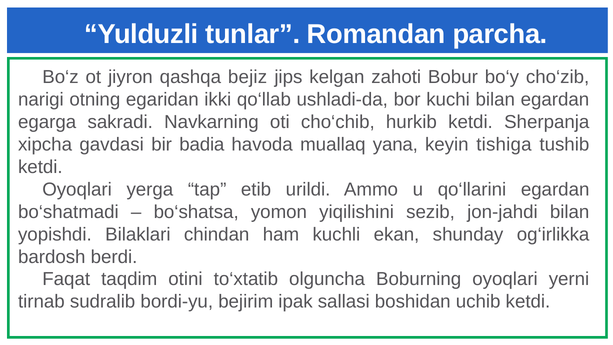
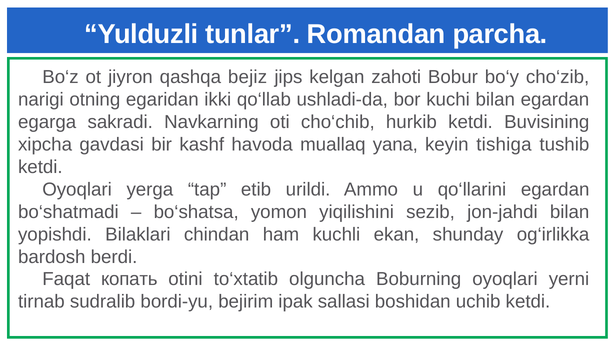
Sherpanja: Sherpanja -> Buvisining (547, 122)
badia: badia -> kashf (202, 144)
taqdim: taqdim -> копать (129, 279)
